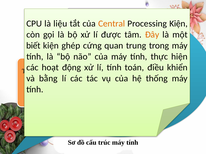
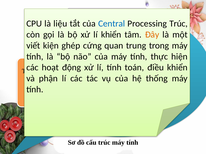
Central colour: orange -> blue (112, 24)
Processing Kiện: Kiện -> Trúc (179, 24)
lí được: được -> khiển (111, 35)
biết: biết -> viết (33, 46)
bằng: bằng -> phận (48, 79)
